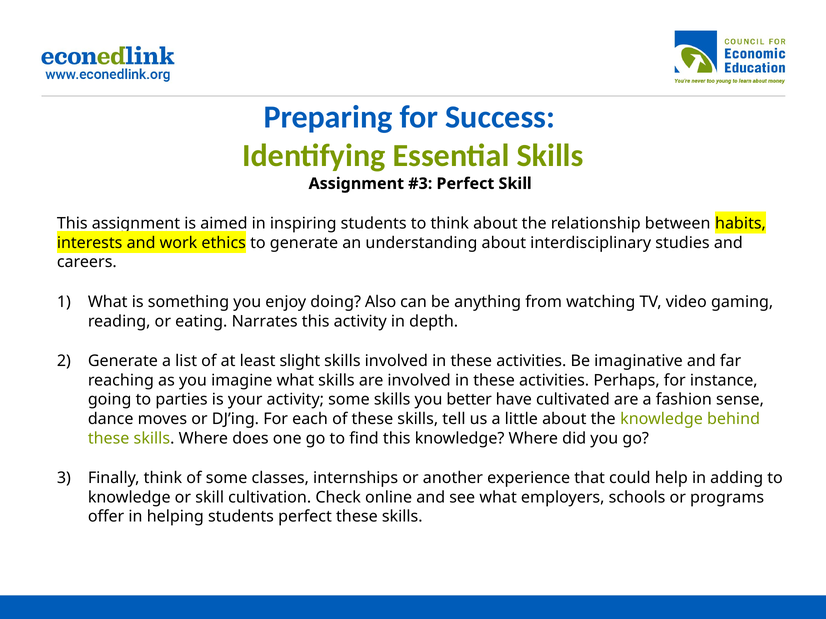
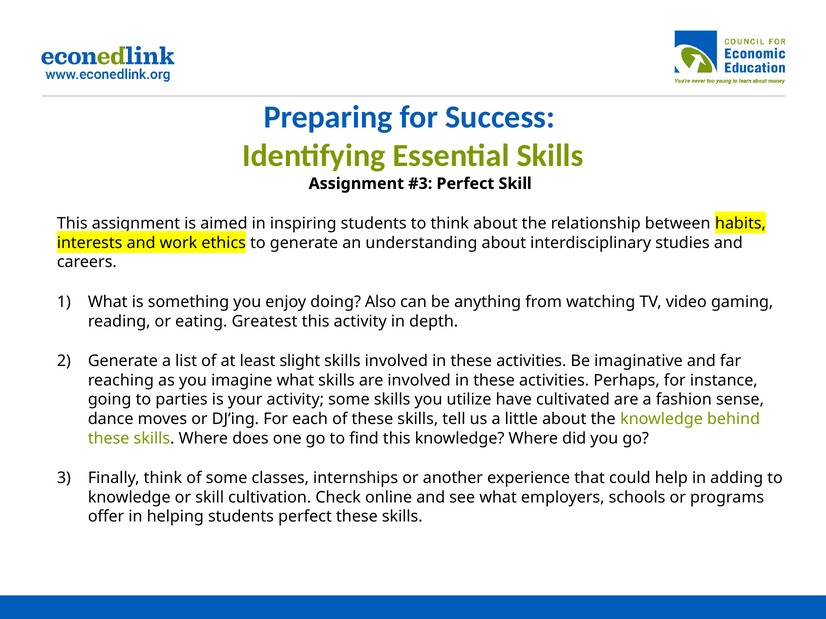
Narrates: Narrates -> Greatest (265, 321)
better: better -> utilize (469, 400)
